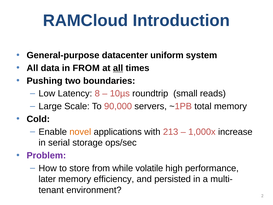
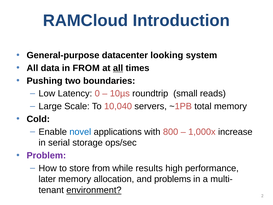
uniform: uniform -> looking (167, 55)
8: 8 -> 0 (97, 93)
90,000: 90,000 -> 10,040 (118, 106)
novel colour: orange -> blue (80, 132)
213: 213 -> 800 (171, 132)
volatile: volatile -> results (149, 168)
efficiency: efficiency -> allocation (114, 179)
persisted: persisted -> problems (173, 179)
environment underline: none -> present (94, 190)
